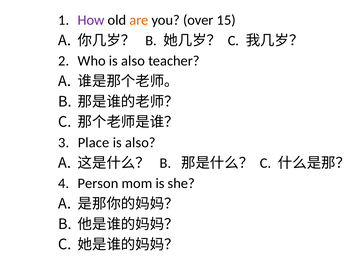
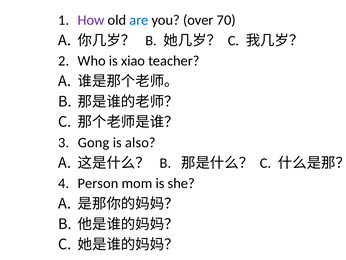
are colour: orange -> blue (139, 20)
15: 15 -> 70 (226, 20)
Who is also: also -> xiao (133, 61)
Place: Place -> Gong (94, 142)
